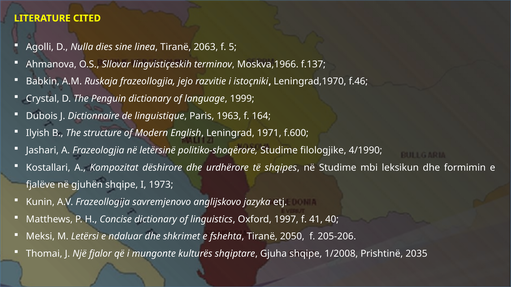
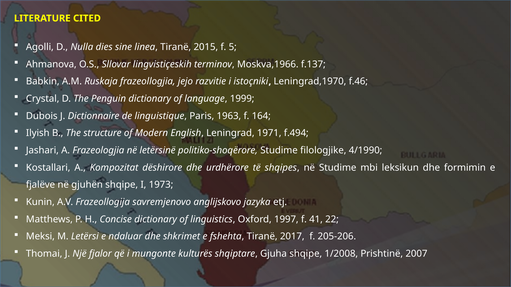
2063: 2063 -> 2015 (206, 47)
f.600: f.600 -> f.494 (296, 133)
40: 40 -> 22 (332, 220)
2050: 2050 -> 2017 (292, 237)
2035: 2035 -> 2007 (416, 254)
